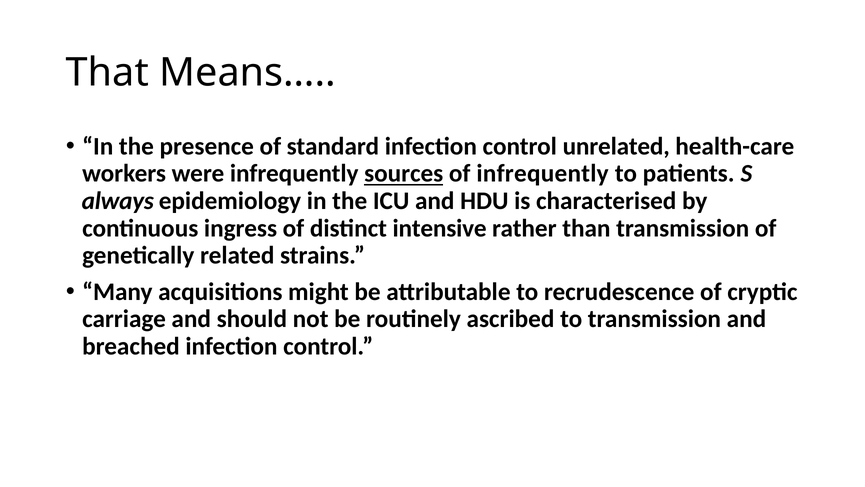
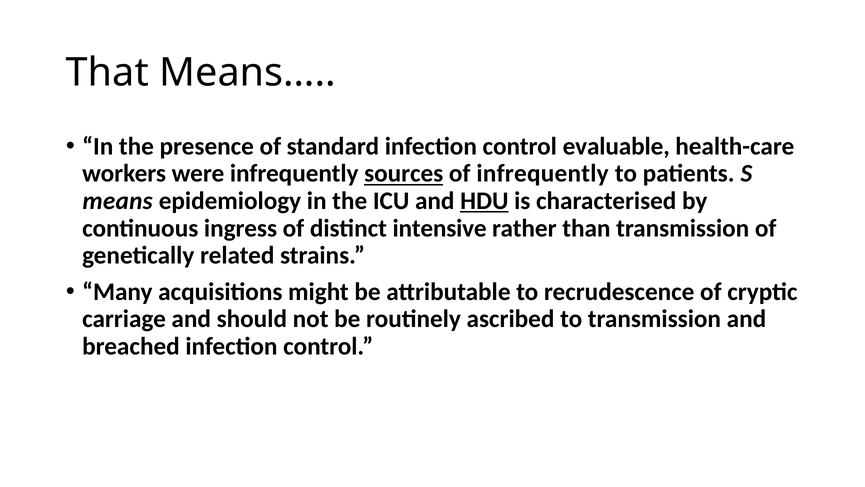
unrelated: unrelated -> evaluable (616, 146)
always: always -> means (118, 201)
HDU underline: none -> present (484, 201)
